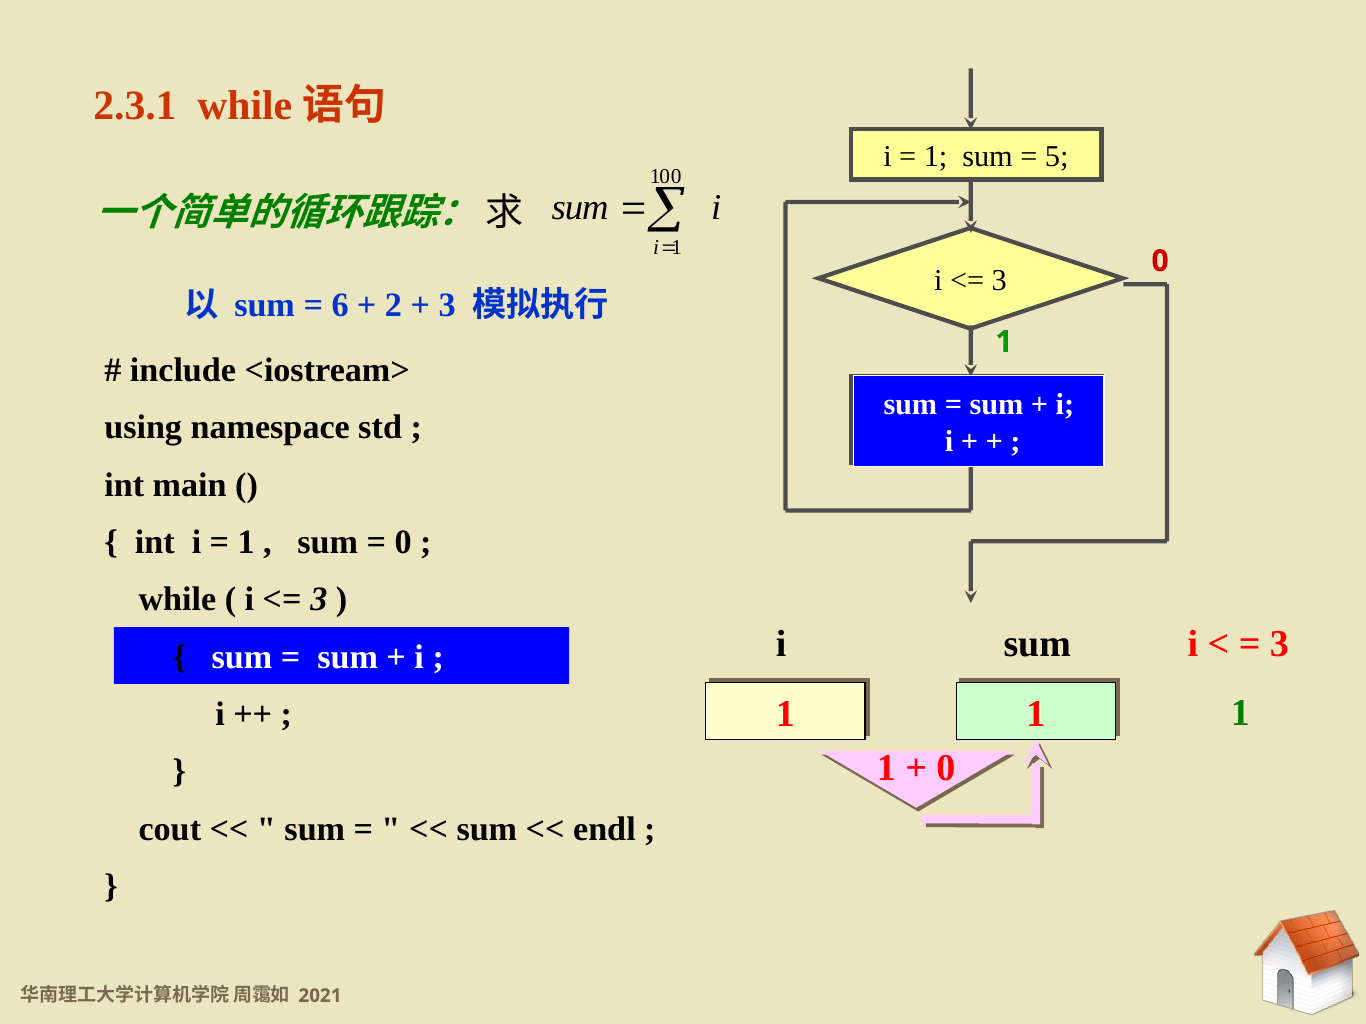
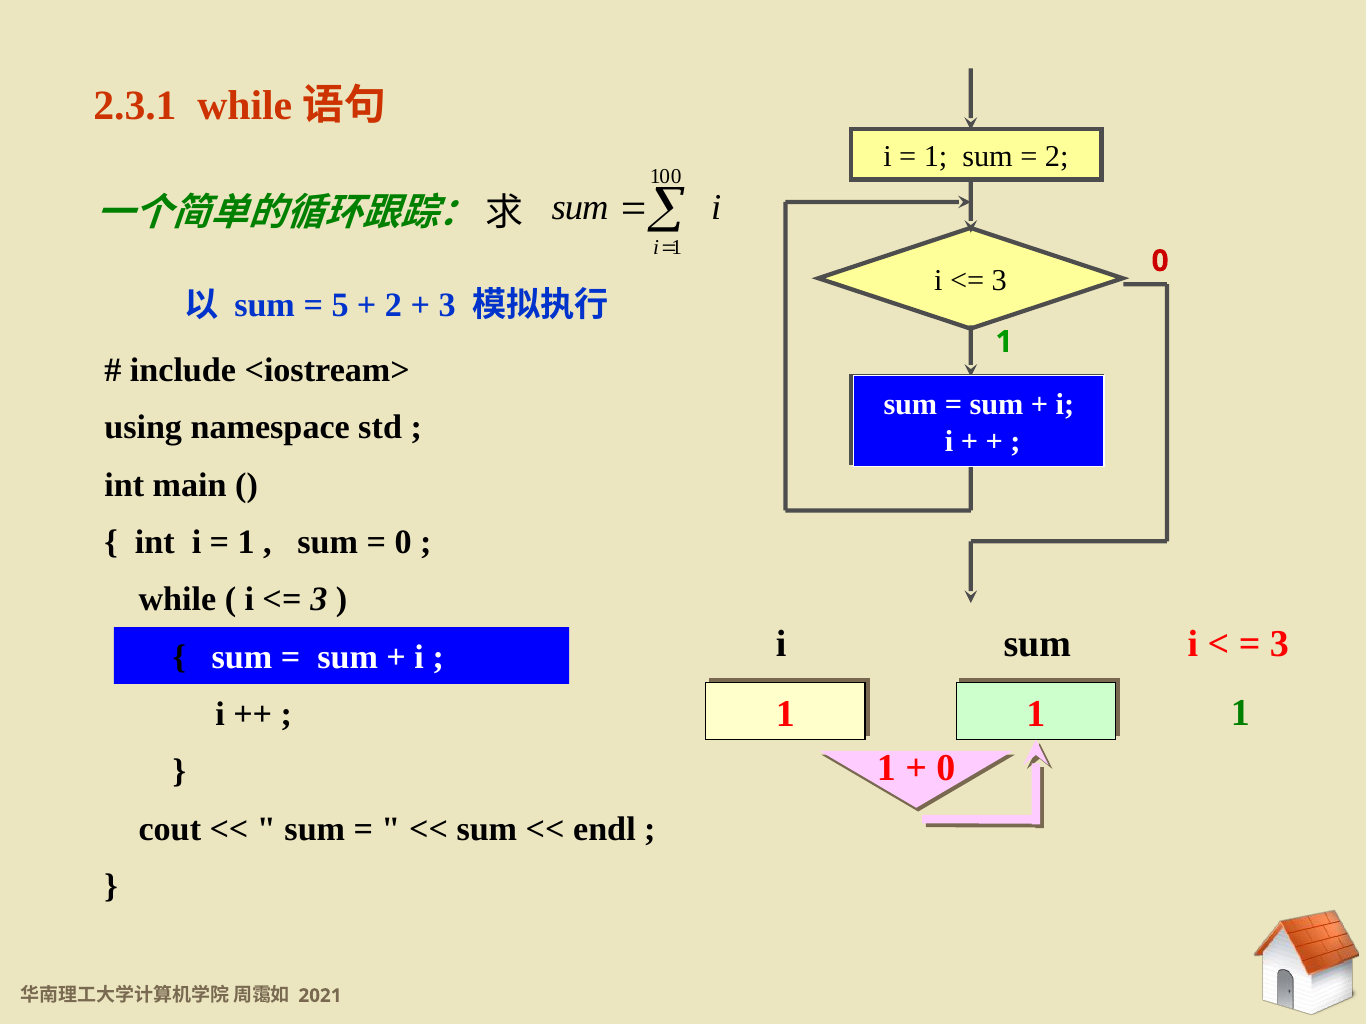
5: 5 -> 2 (1057, 157)
6: 6 -> 5 (340, 305)
